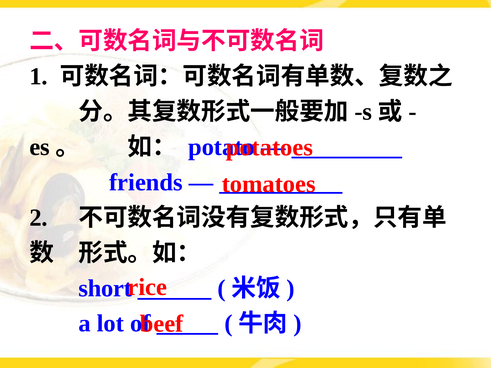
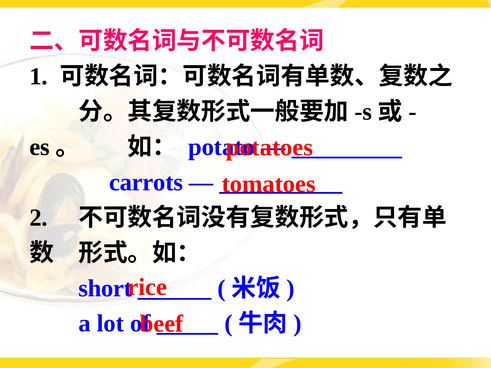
friends: friends -> carrots (146, 182)
